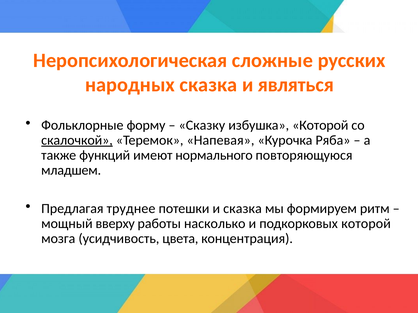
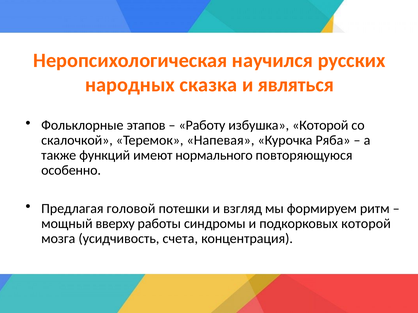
сложные: сложные -> научился (273, 61)
форму: форму -> этапов (146, 125)
Сказку: Сказку -> Работу (202, 125)
скалочкой underline: present -> none (77, 140)
младшем: младшем -> особенно (71, 171)
труднее: труднее -> головой (131, 209)
и сказка: сказка -> взгляд (243, 209)
насколько: насколько -> синдромы (215, 224)
цвета: цвета -> счета (180, 239)
